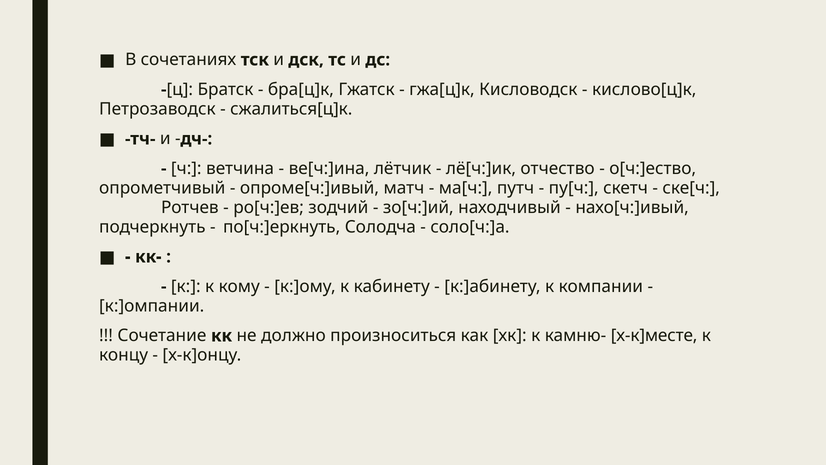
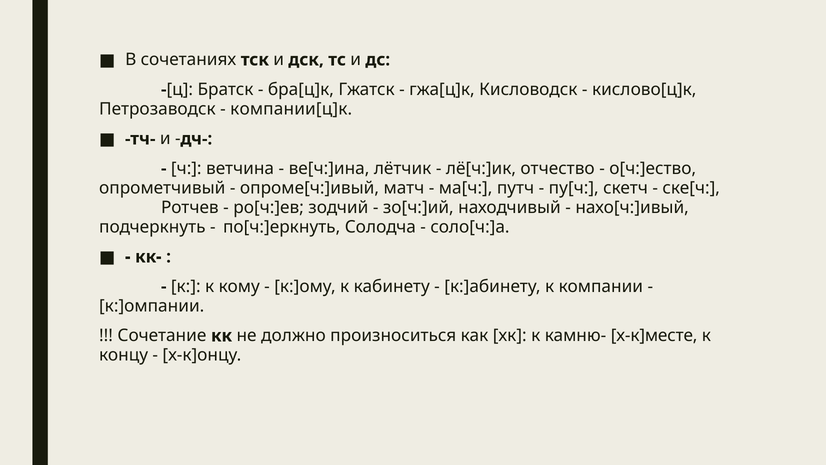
сжалиться[ц]к: сжалиться[ц]к -> компании[ц]к (291, 109)
